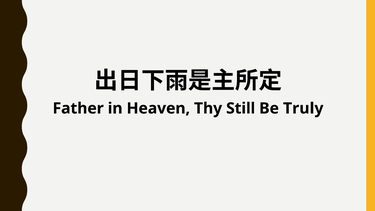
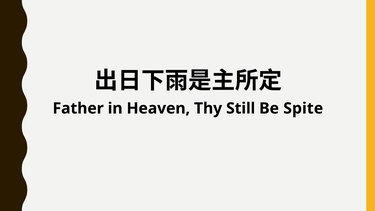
Truly: Truly -> Spite (303, 108)
